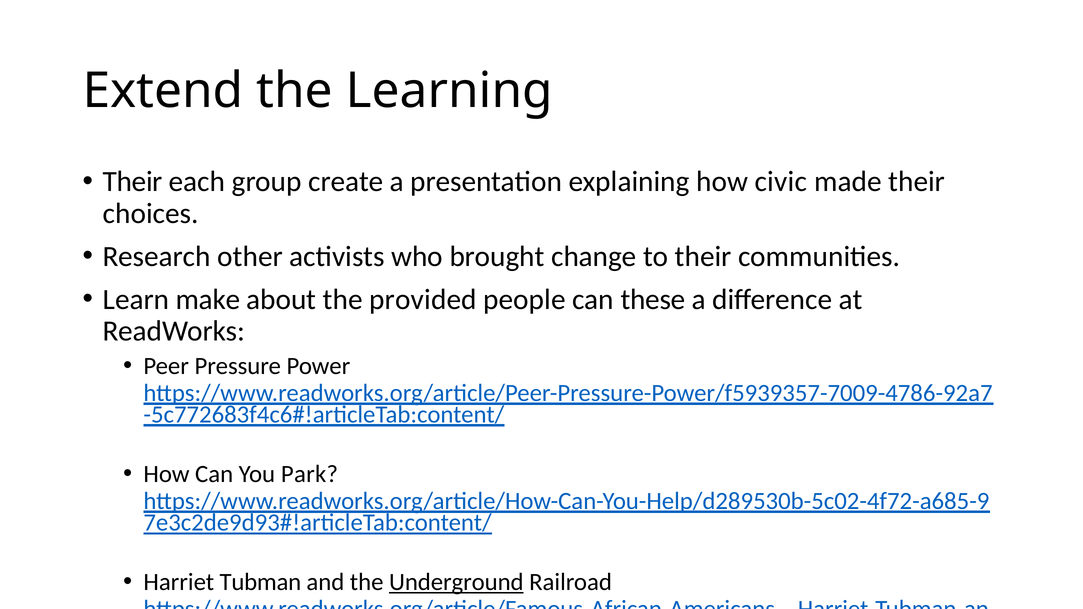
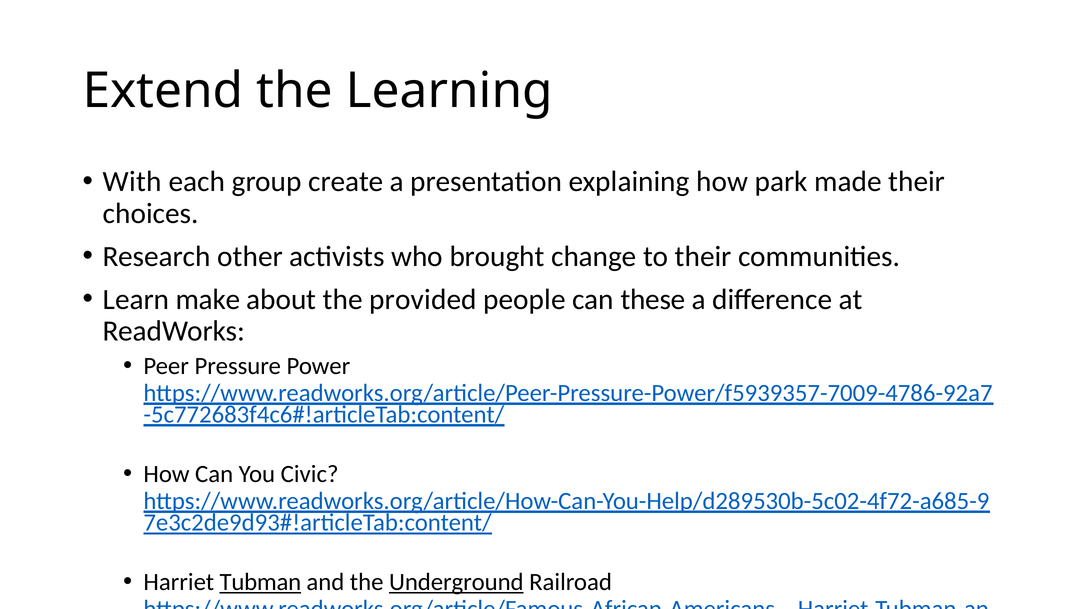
Their: Their -> With (132, 182)
civic: civic -> park (781, 182)
Park: Park -> Civic (310, 474)
Tubman underline: none -> present (260, 582)
